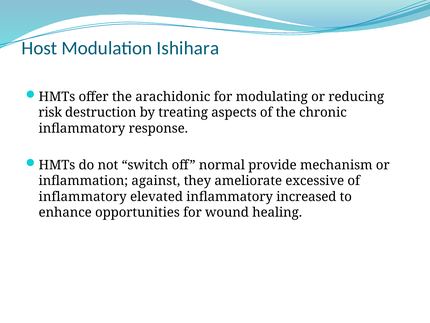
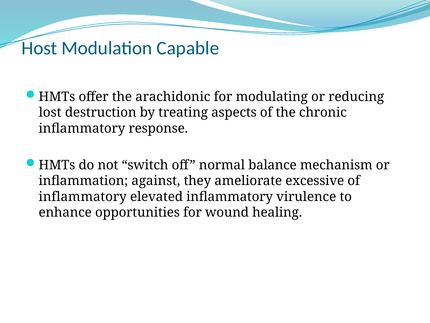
Ishihara: Ishihara -> Capable (188, 48)
risk: risk -> lost (50, 112)
provide: provide -> balance (272, 165)
increased: increased -> virulence (306, 196)
